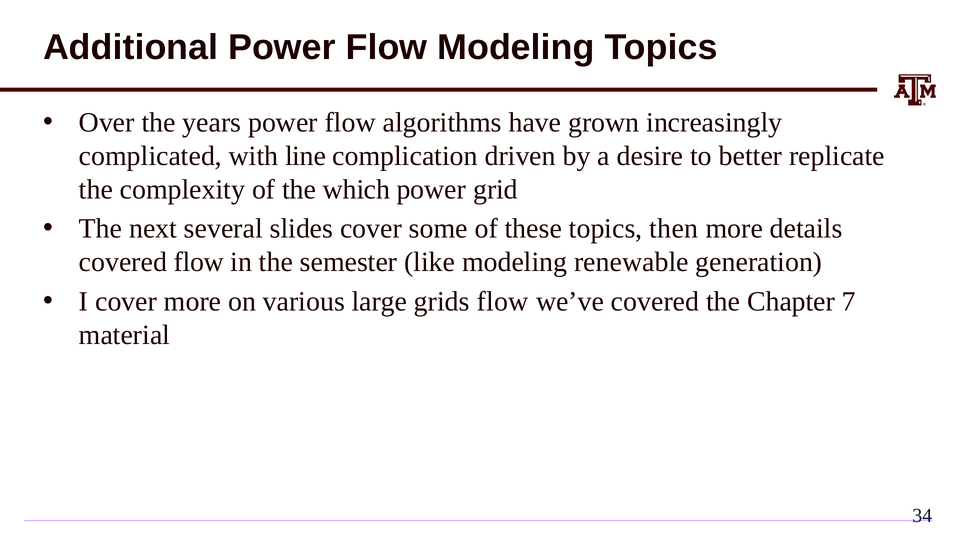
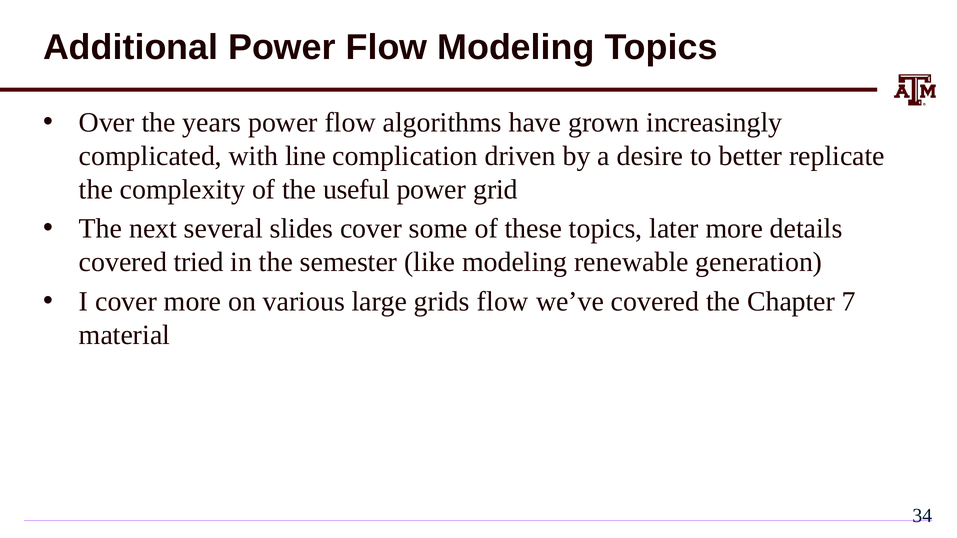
which: which -> useful (357, 190)
then: then -> later (674, 229)
covered flow: flow -> tried (199, 262)
